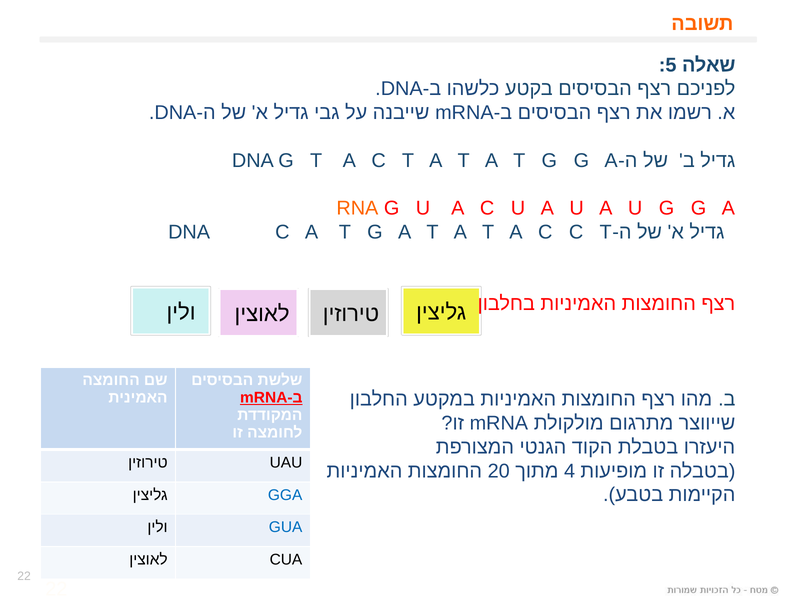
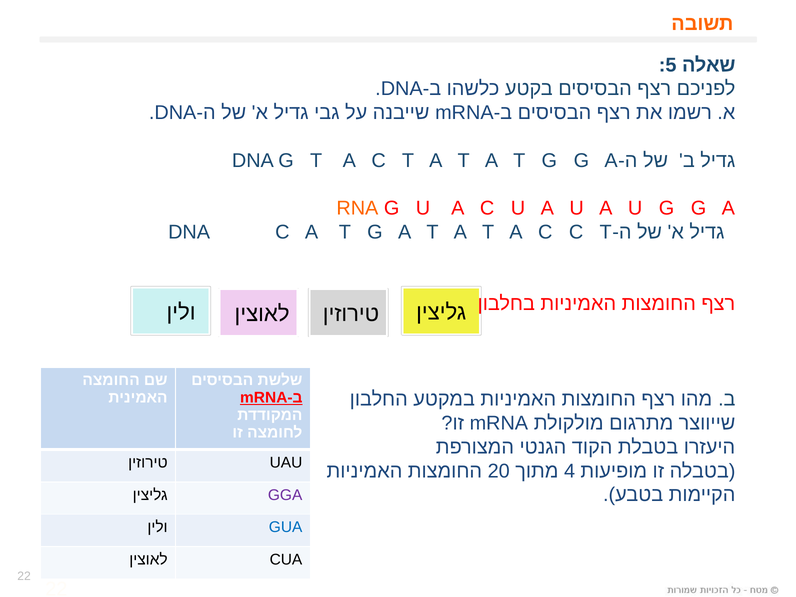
GGA colour: blue -> purple (285, 495)
